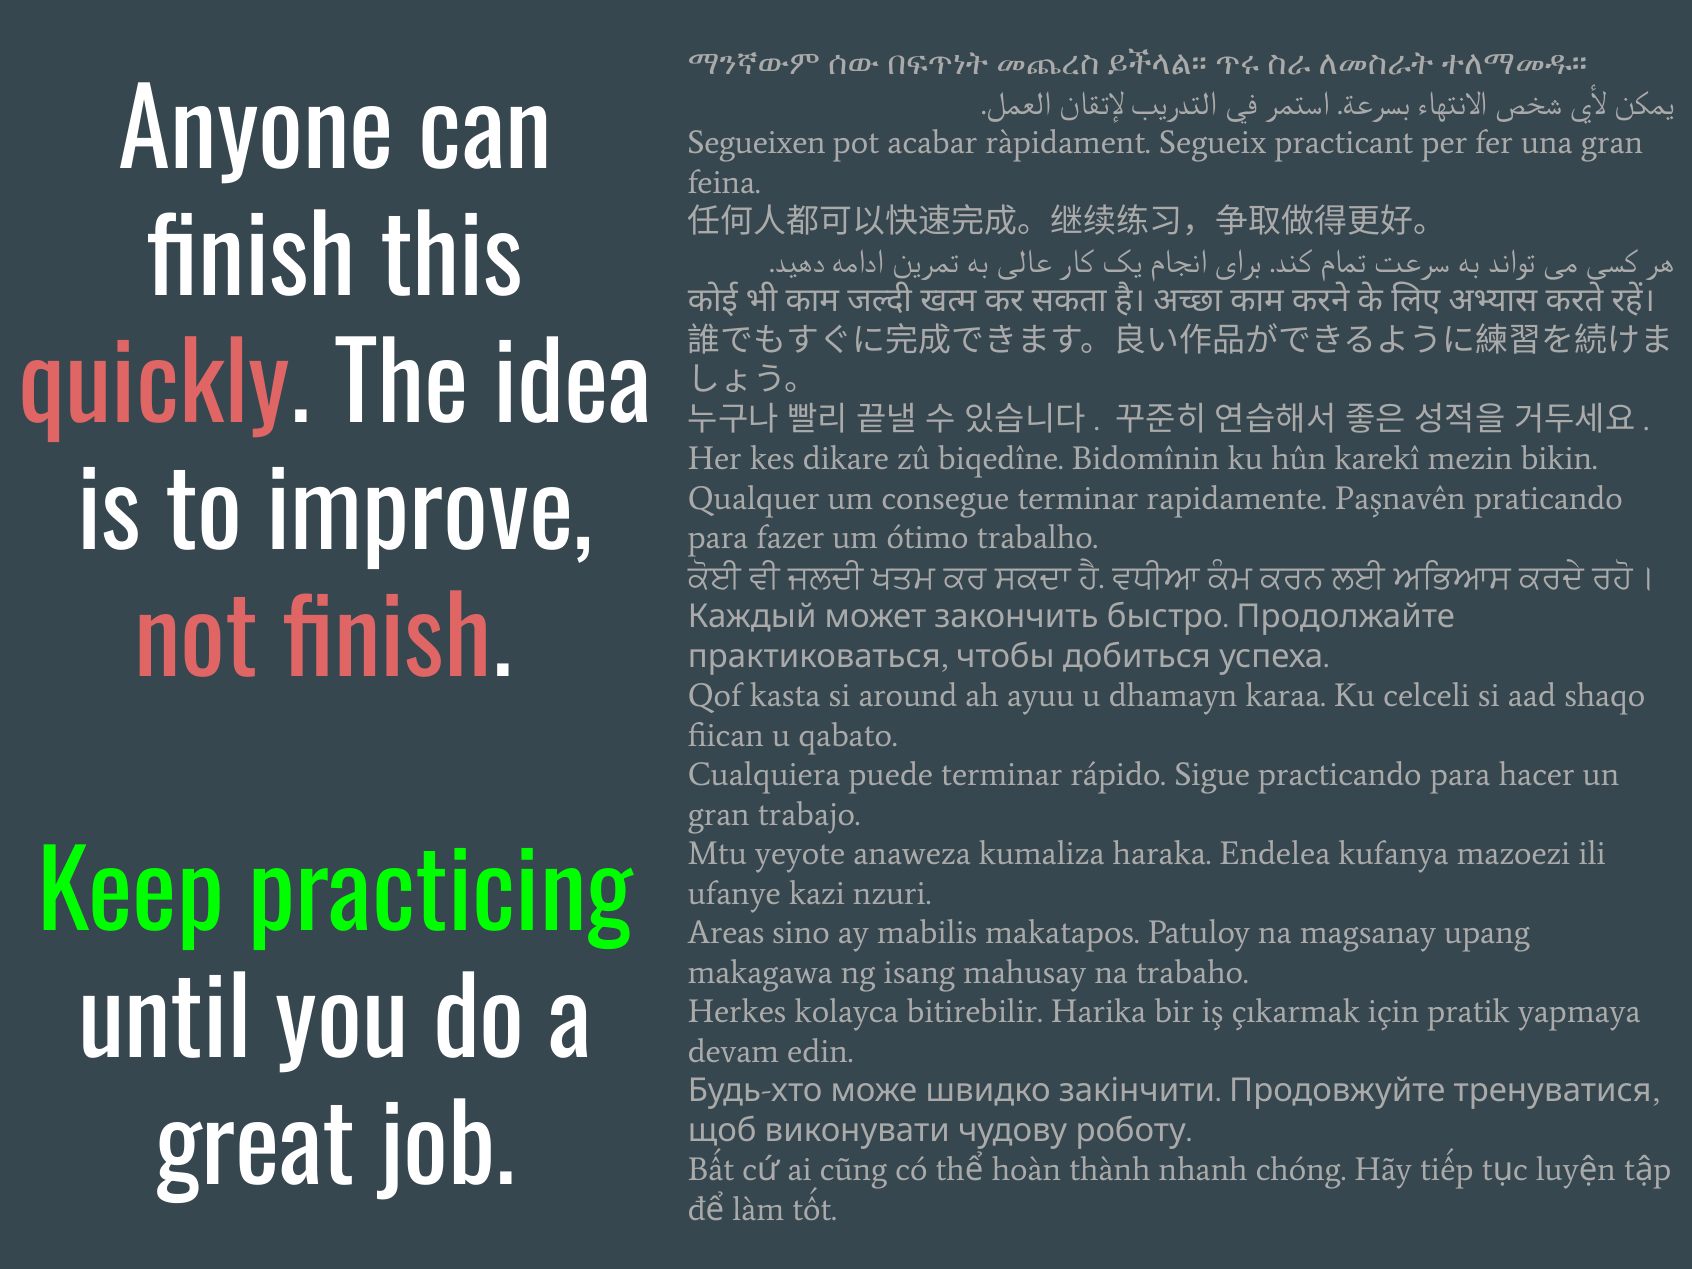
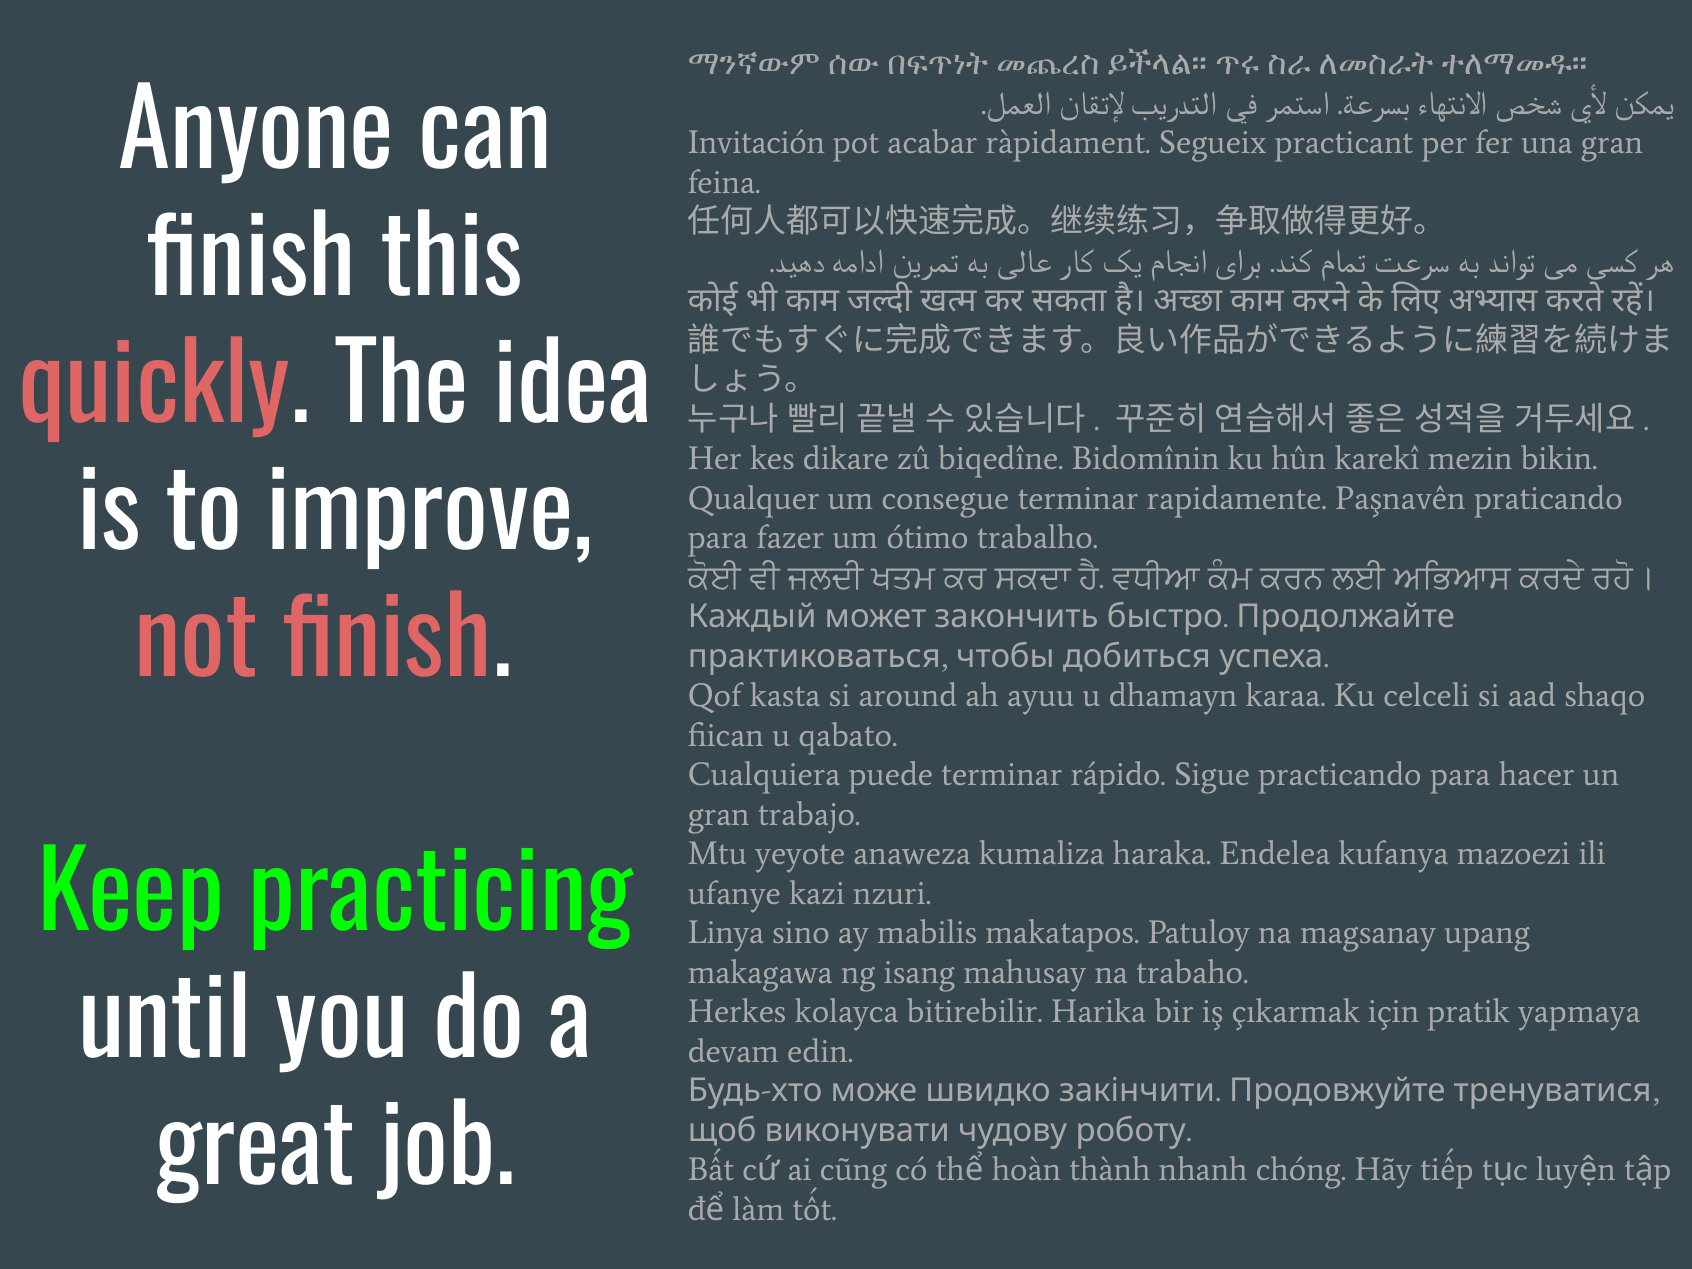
Segueixen: Segueixen -> Invitación (756, 143)
Areas: Areas -> Linya (726, 933)
